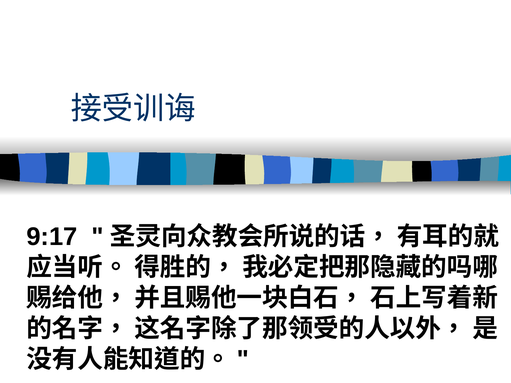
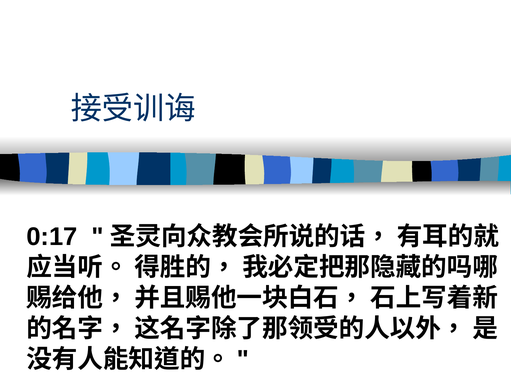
9:17: 9:17 -> 0:17 (52, 237)
